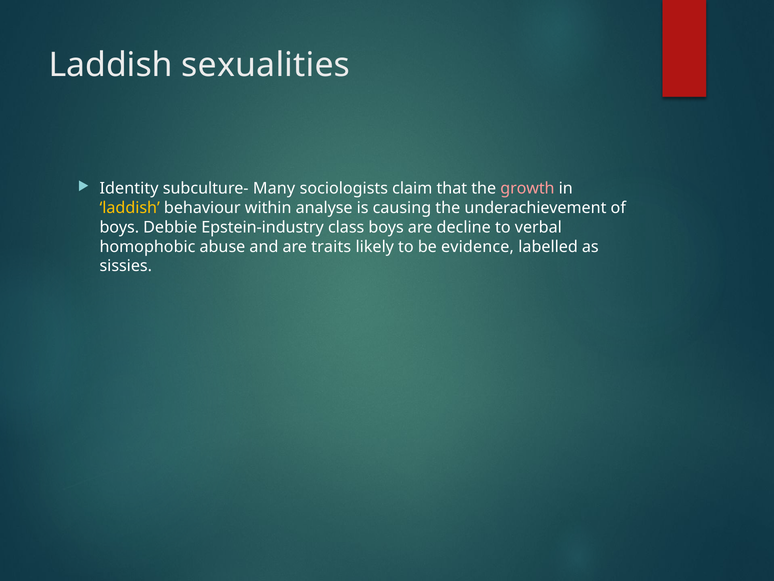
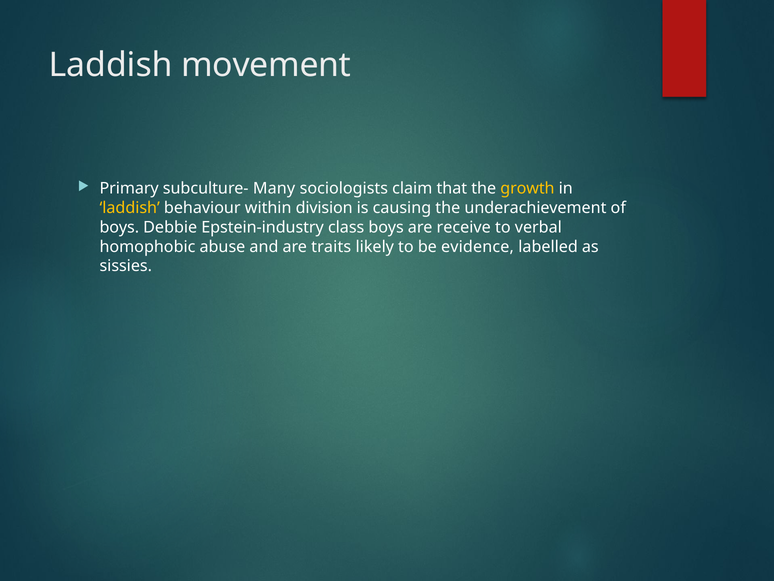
sexualities: sexualities -> movement (266, 65)
Identity: Identity -> Primary (129, 188)
growth colour: pink -> yellow (527, 188)
analyse: analyse -> division (324, 208)
decline: decline -> receive (464, 227)
